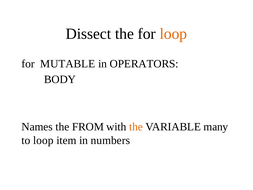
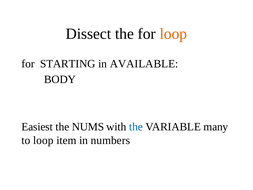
MUTABLE: MUTABLE -> STARTING (68, 64)
OPERATORS: OPERATORS -> AVAILABLE (144, 64)
Names: Names -> Easiest (37, 127)
FROM: FROM -> NUMS (88, 127)
the colour: orange -> blue (136, 127)
